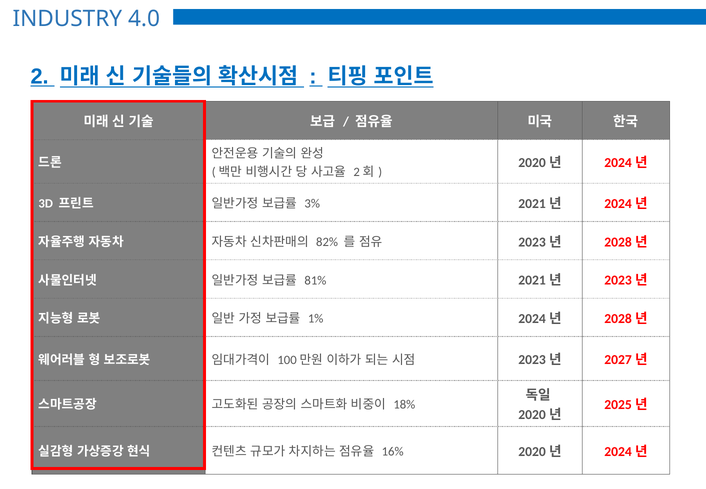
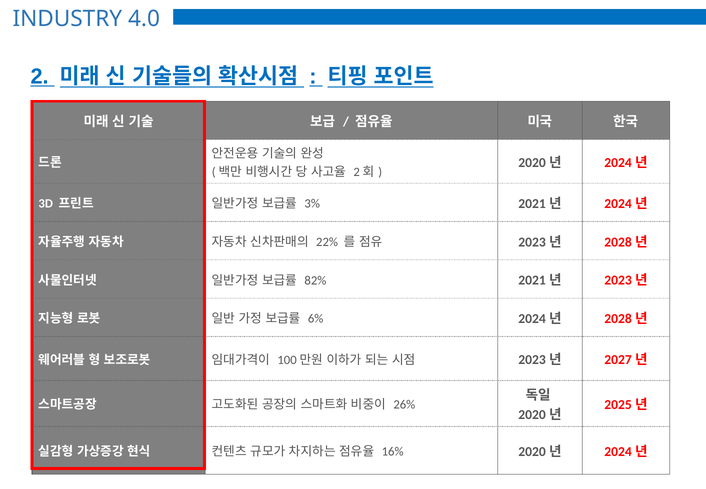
82%: 82% -> 22% (327, 242)
81%: 81% -> 82% (315, 280)
1%: 1% -> 6% (316, 319)
18%: 18% -> 26% (404, 405)
